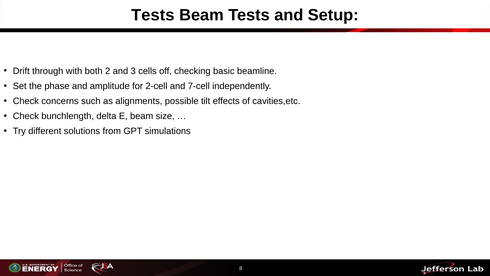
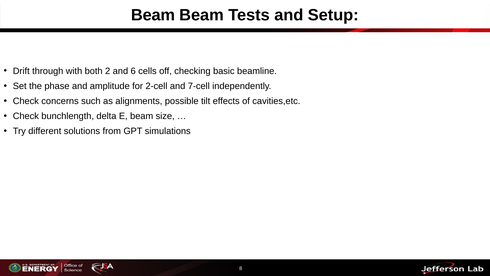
Tests: Tests -> Beam (153, 15)
3: 3 -> 6 (133, 71)
